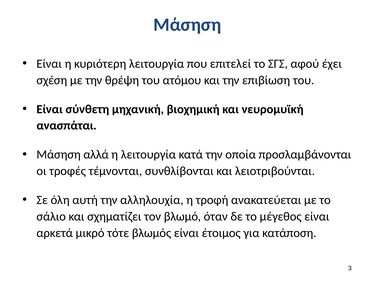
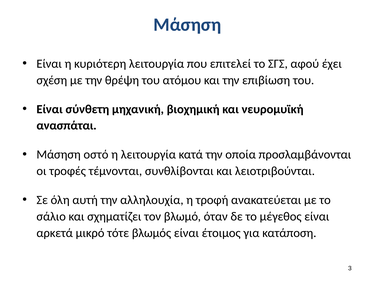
αλλά: αλλά -> οστό (96, 154)
